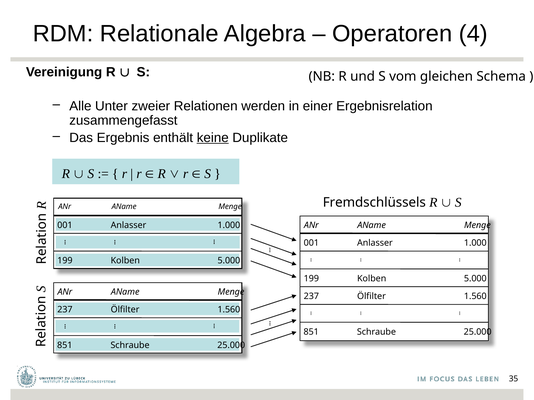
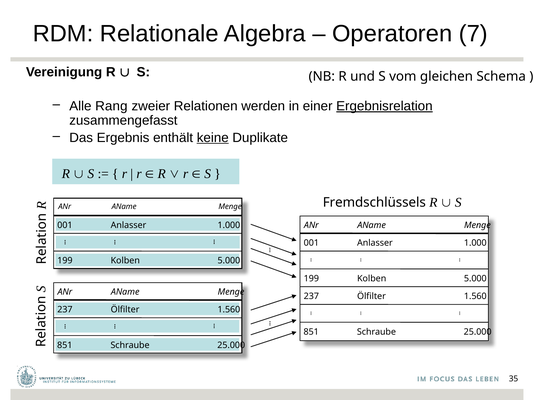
4: 4 -> 7 (473, 34)
Unter: Unter -> Rang (111, 106)
Ergebnisrelation underline: none -> present (384, 106)
